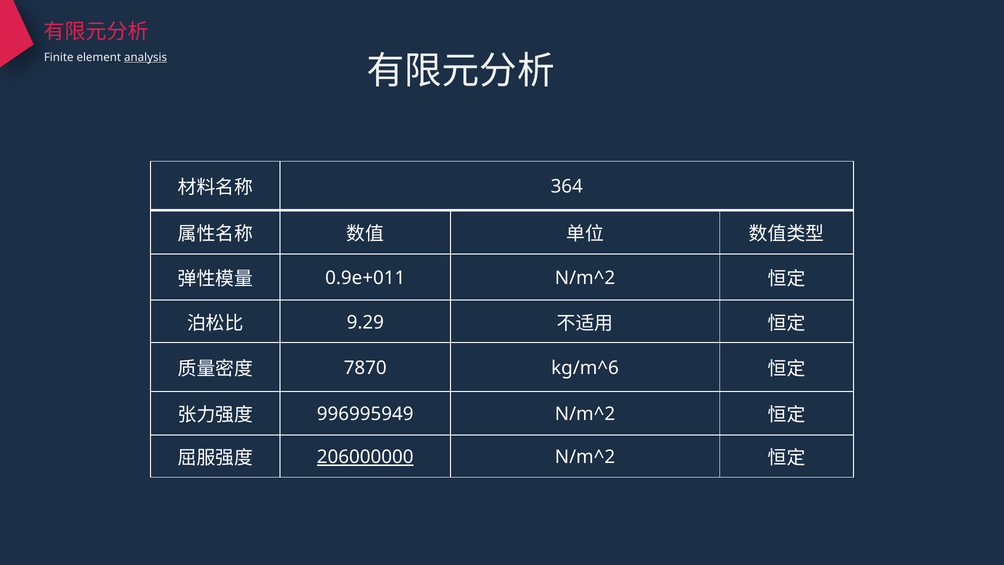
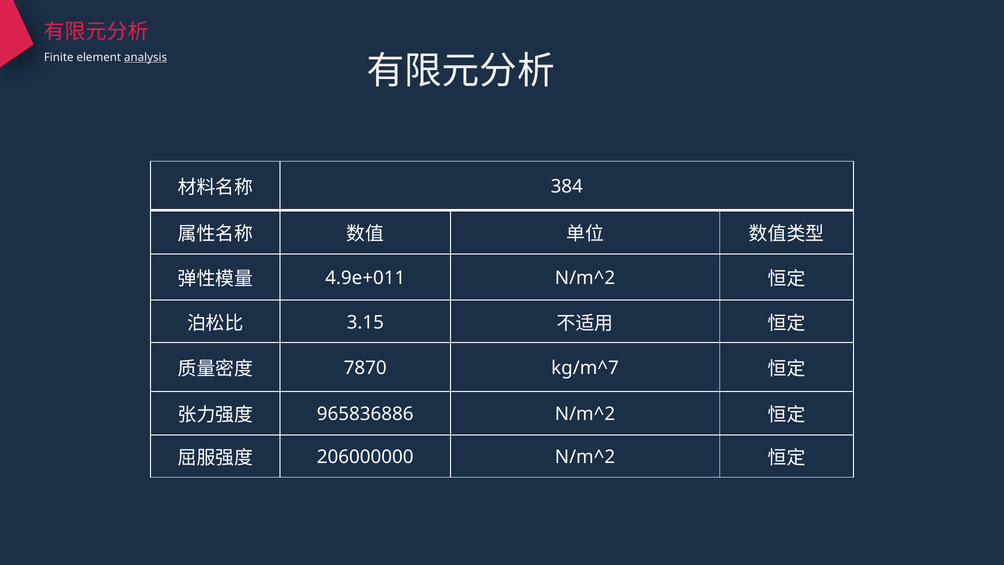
364: 364 -> 384 (567, 187)
0.9e+011: 0.9e+011 -> 4.9e+011 (365, 278)
9.29: 9.29 -> 3.15 (365, 322)
kg/m^6: kg/m^6 -> kg/m^7 (585, 368)
996995949: 996995949 -> 965836886 (365, 414)
206000000 underline: present -> none (365, 457)
